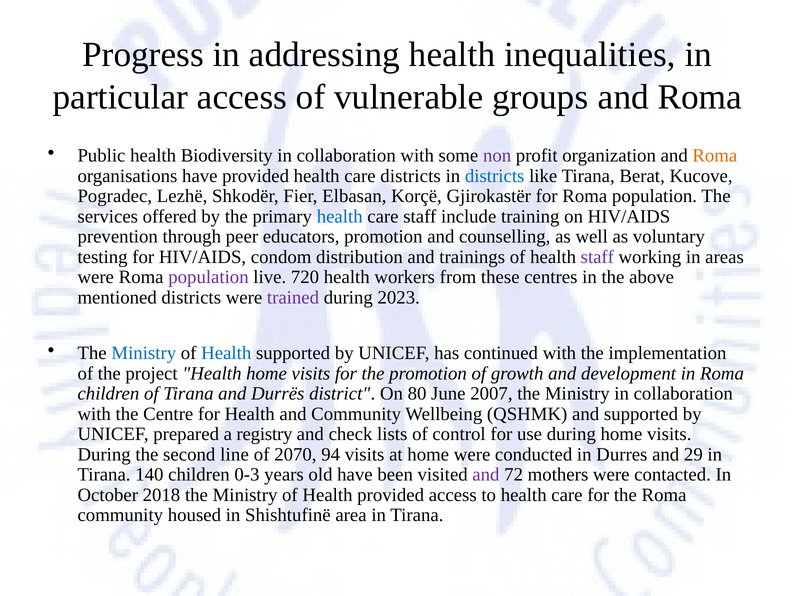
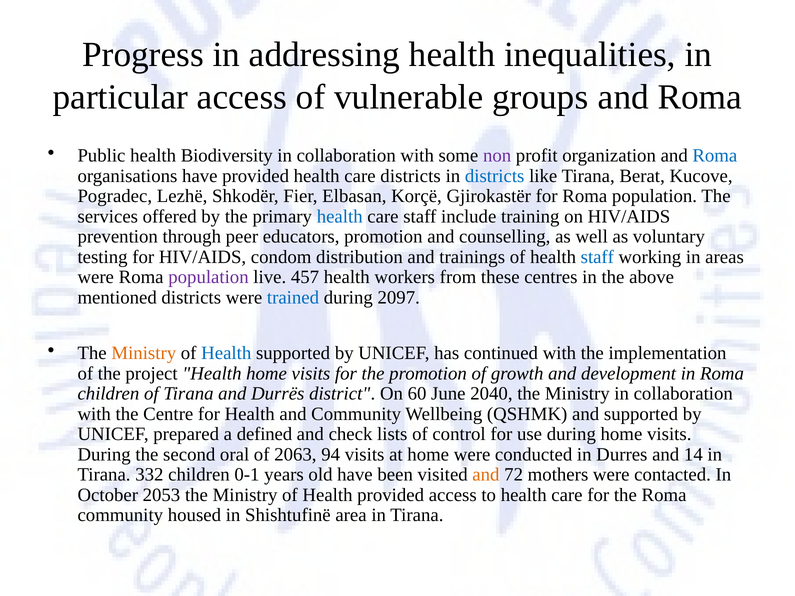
Roma colour: orange -> blue (715, 156)
staff colour: purple -> blue (597, 257)
720: 720 -> 457 (305, 277)
trained colour: purple -> blue (293, 298)
2023: 2023 -> 2097 (399, 298)
Ministry colour: blue -> orange (144, 353)
80: 80 -> 60 (417, 394)
2007: 2007 -> 2040 (491, 394)
registry: registry -> defined (264, 434)
line: line -> oral (235, 455)
2070: 2070 -> 2063 (295, 455)
29: 29 -> 14 (693, 455)
140: 140 -> 332 (149, 475)
0-3: 0-3 -> 0-1 (247, 475)
and colour: purple -> orange (486, 475)
2018: 2018 -> 2053 (161, 495)
